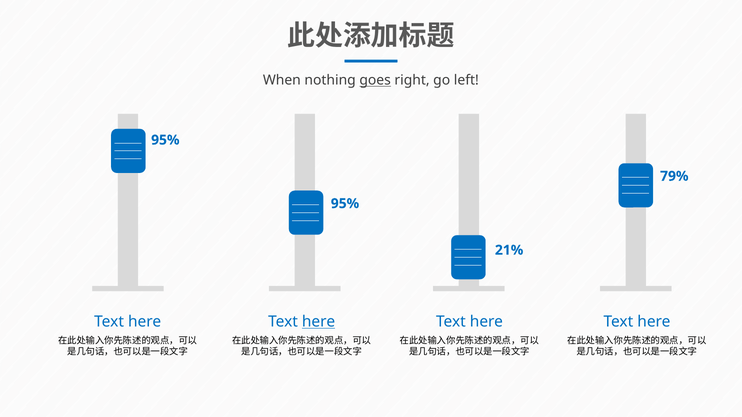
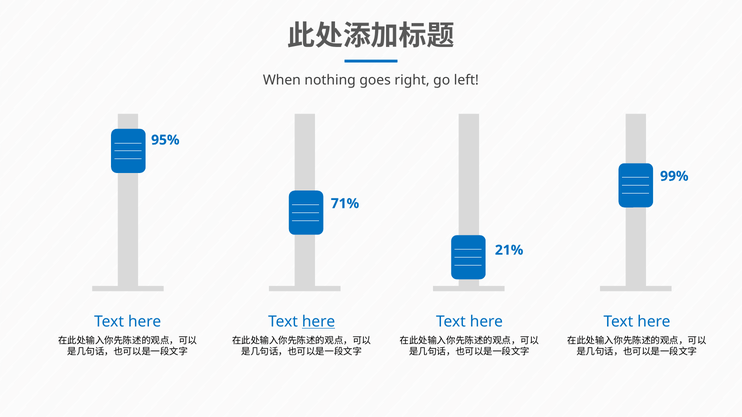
goes underline: present -> none (375, 80)
79%: 79% -> 99% (674, 176)
95%: 95% -> 71% (345, 204)
